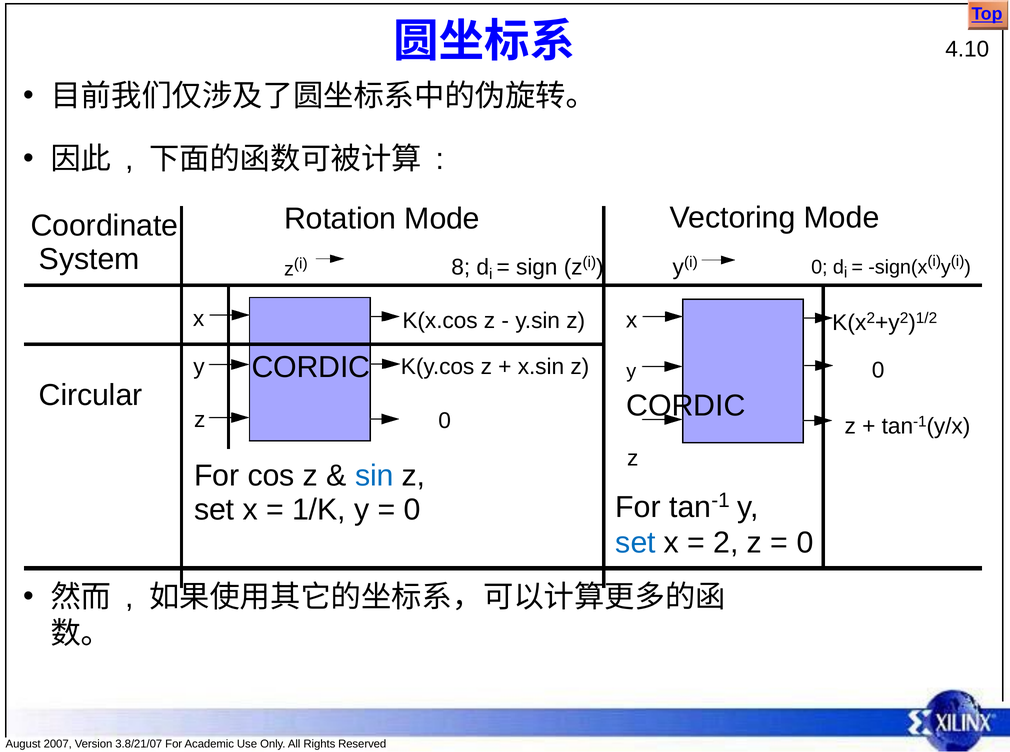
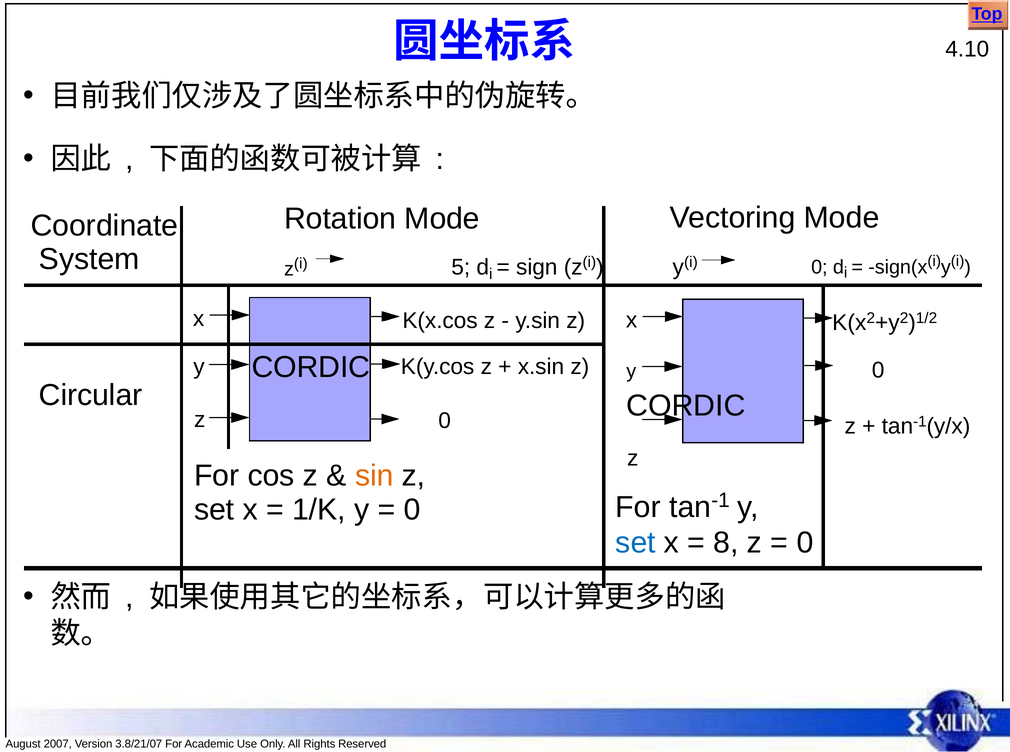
8: 8 -> 5 (461, 267)
sin colour: blue -> orange (374, 476)
2: 2 -> 8 (726, 543)
